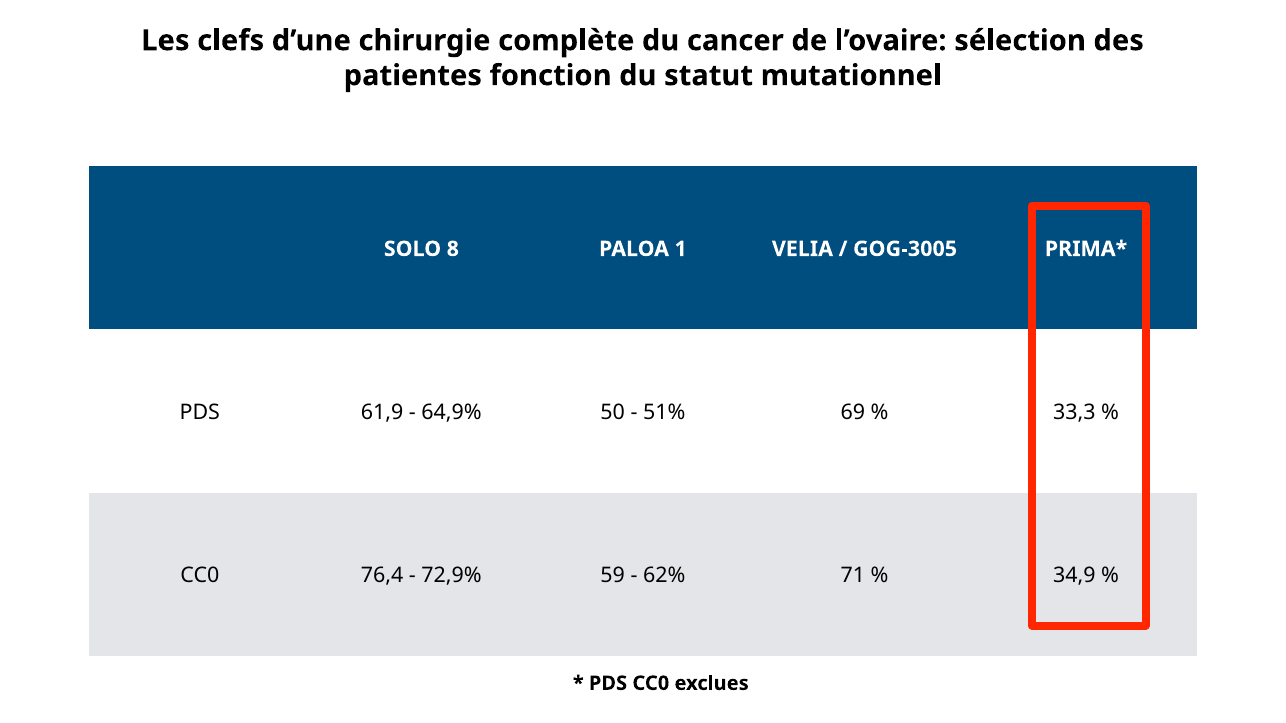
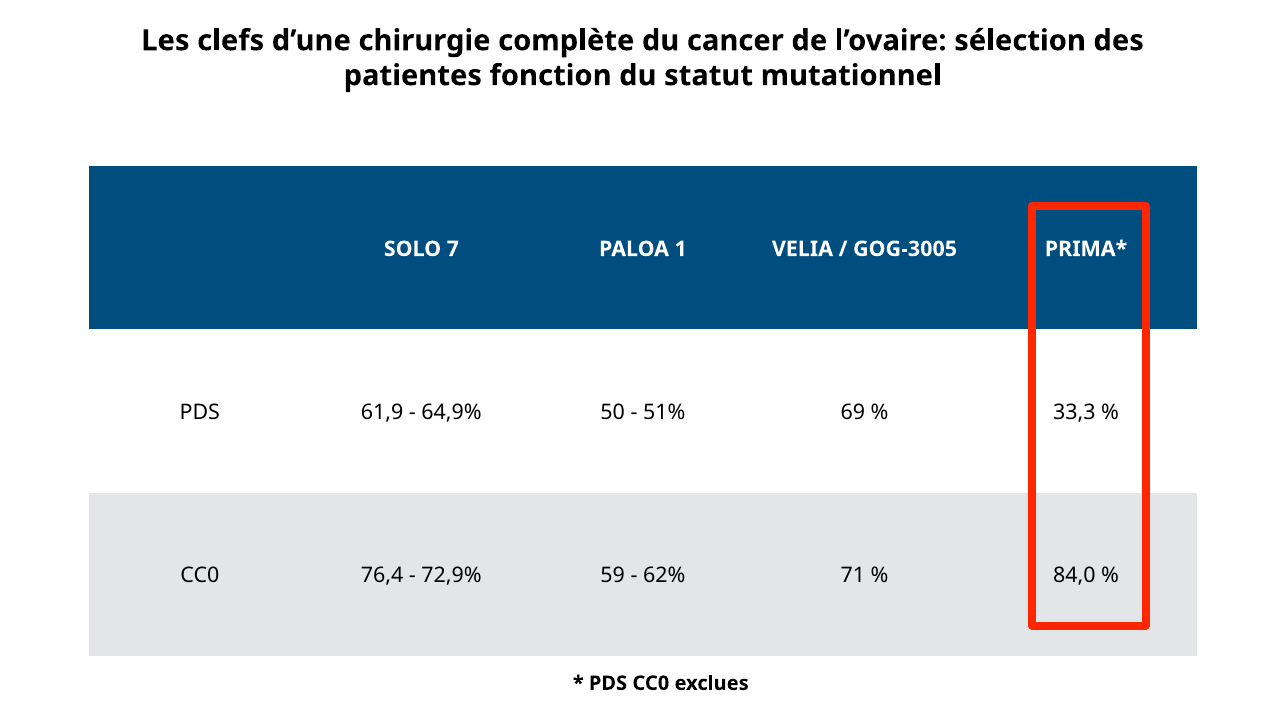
8: 8 -> 7 (453, 249)
34,9: 34,9 -> 84,0 (1074, 576)
